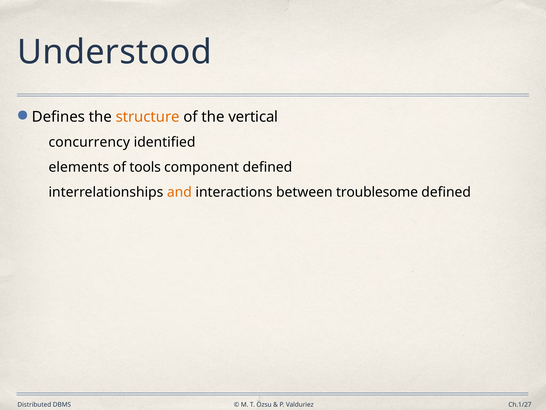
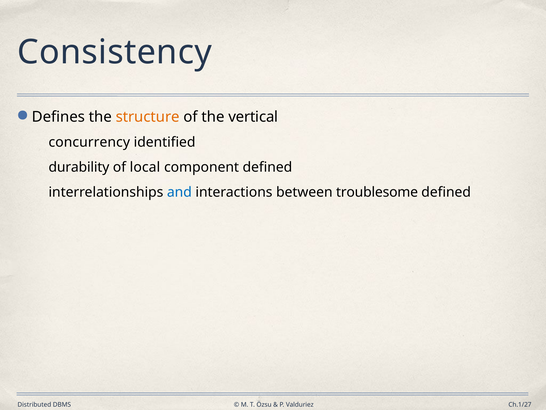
Understood: Understood -> Consistency (115, 52)
elements: elements -> durability (79, 167)
tools: tools -> local (145, 167)
and colour: orange -> blue (179, 192)
